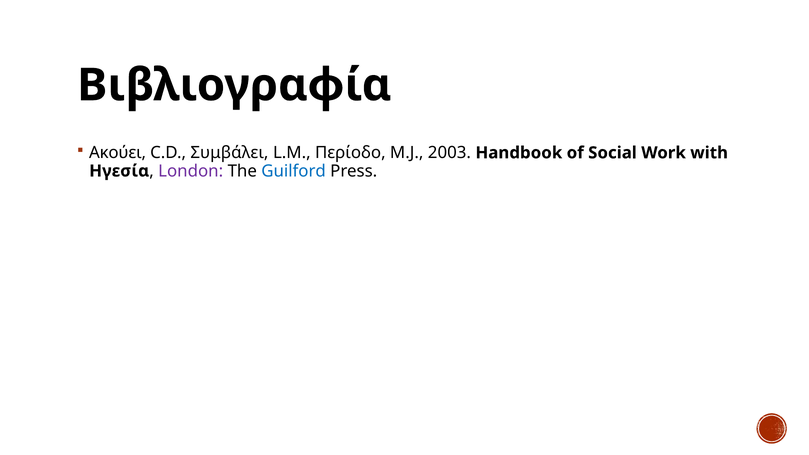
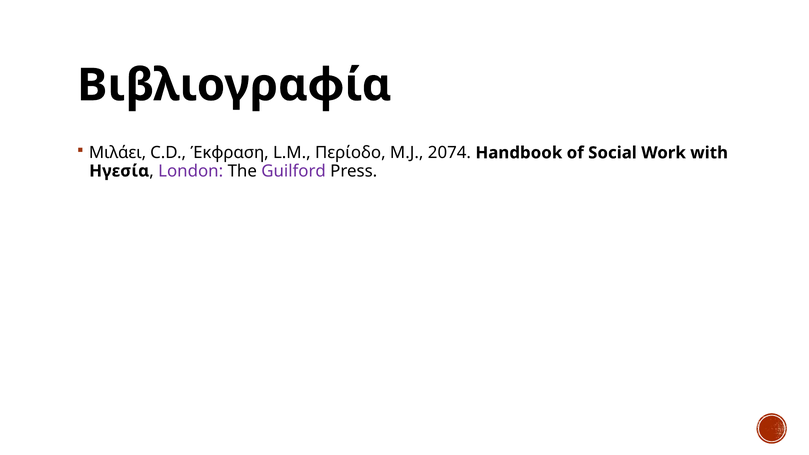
Ακούει: Ακούει -> Μιλάει (118, 153)
Συμβάλει: Συμβάλει -> Έκφραση (230, 153)
2003: 2003 -> 2074 (449, 153)
Guilford colour: blue -> purple (294, 171)
